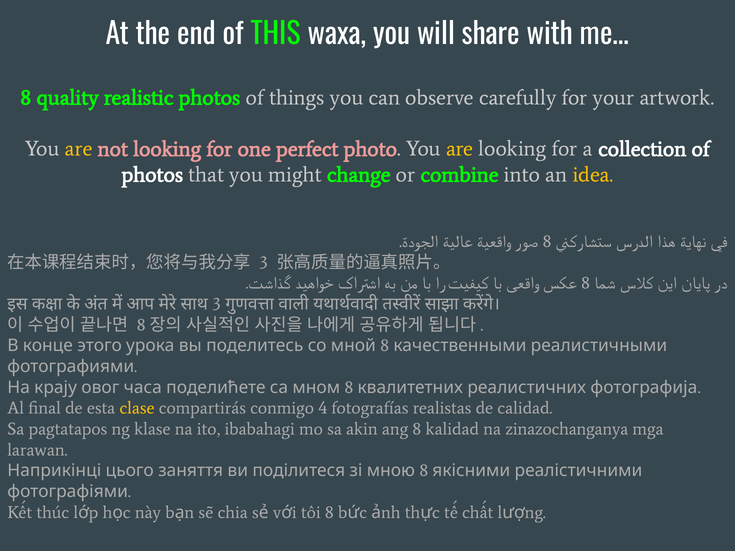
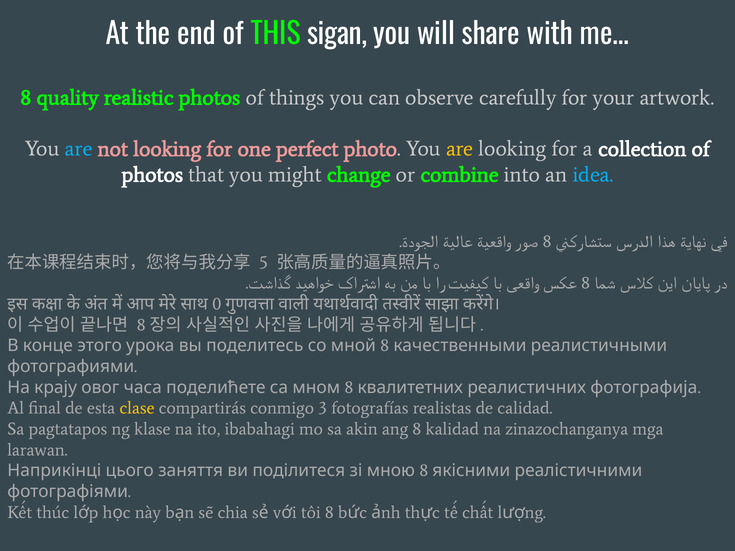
waxa: waxa -> sigan (337, 34)
are colour: yellow -> light blue (79, 149)
idea colour: yellow -> light blue (593, 175)
3: 3 -> 5 (264, 263)
3: 3 -> 0 (217, 304)
4: 4 -> 3 (323, 408)
